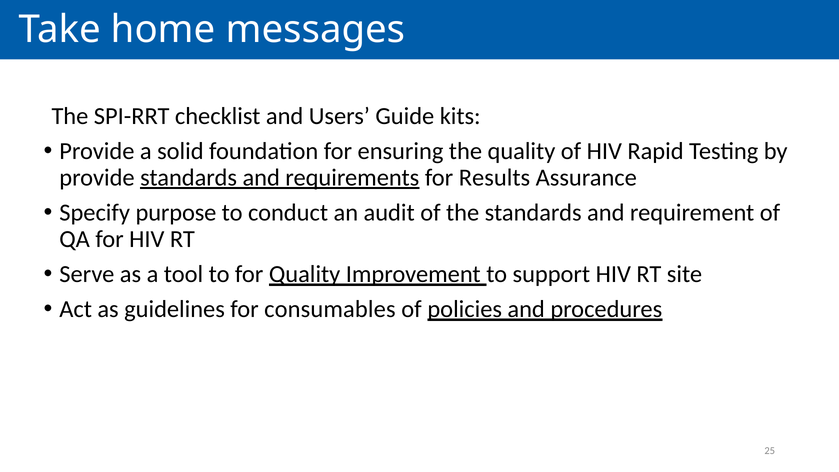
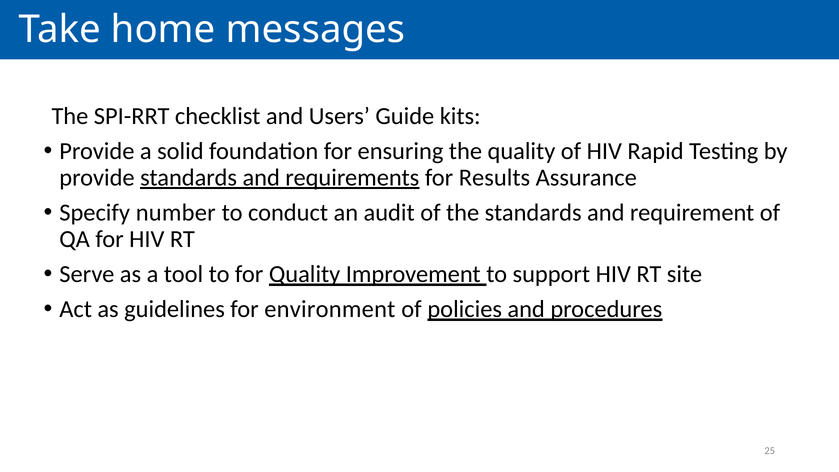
purpose: purpose -> number (176, 213)
consumables: consumables -> environment (330, 309)
